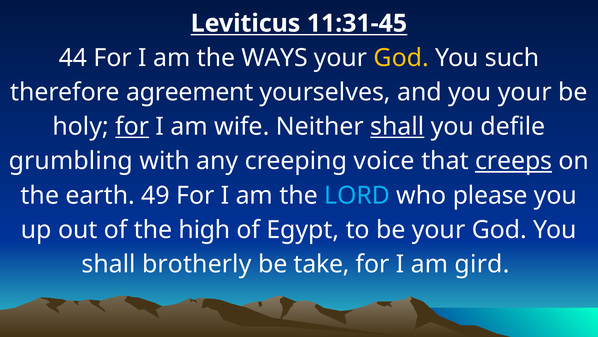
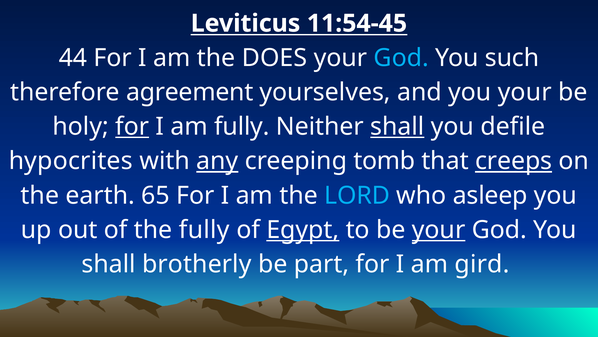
11:31-45: 11:31-45 -> 11:54-45 (357, 23)
WAYS: WAYS -> DOES (274, 58)
God colour: yellow -> light blue (401, 58)
am wife: wife -> fully (242, 126)
grumbling: grumbling -> hypocrites (71, 161)
any underline: none -> present (217, 161)
voice: voice -> tomb (384, 161)
49: 49 -> 65 (155, 195)
please: please -> asleep (490, 195)
the high: high -> fully (204, 230)
Egypt underline: none -> present (303, 230)
your underline: none -> present (439, 230)
take: take -> part (322, 264)
